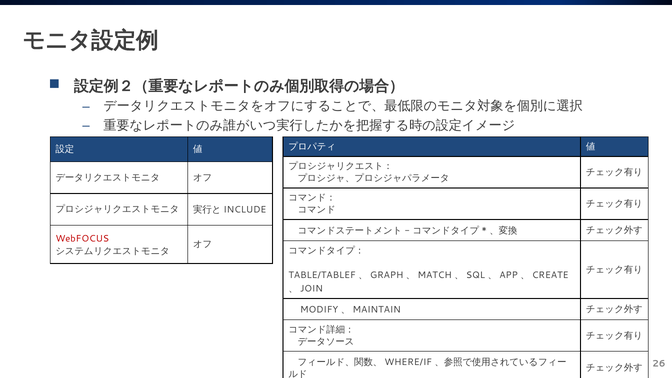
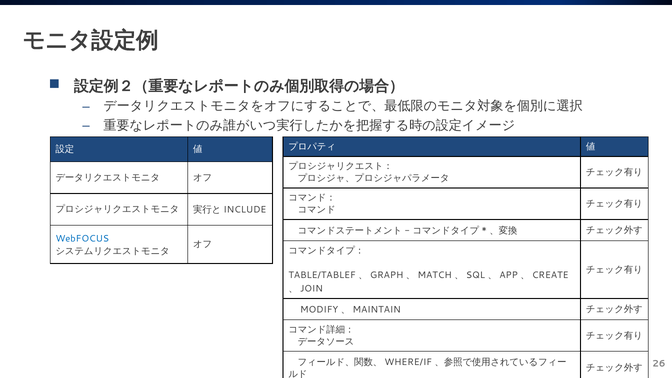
WebFOCUS colour: red -> blue (82, 239)
